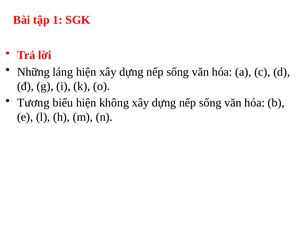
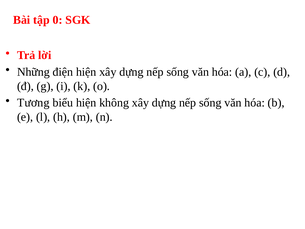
1: 1 -> 0 (58, 20)
láng: láng -> điện (63, 72)
